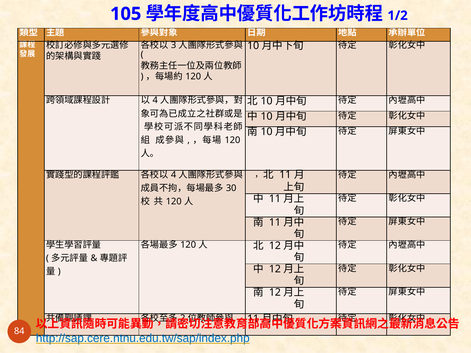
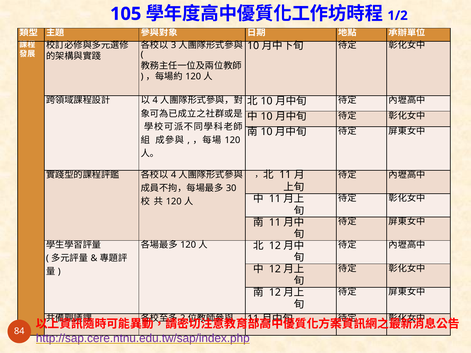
http://sap.cere.ntnu.edu.tw/sap/index.php colour: blue -> purple (143, 338)
